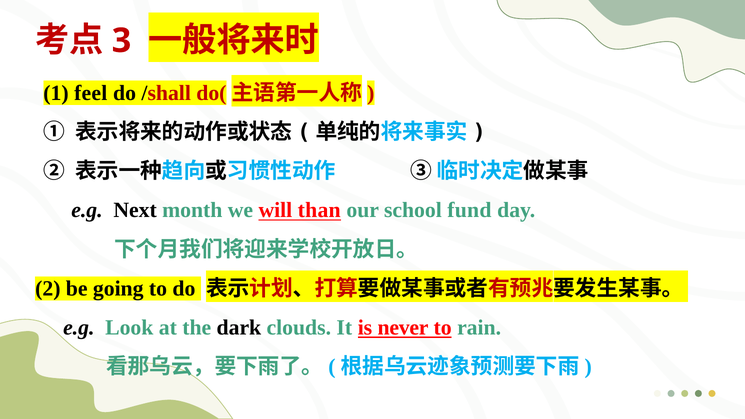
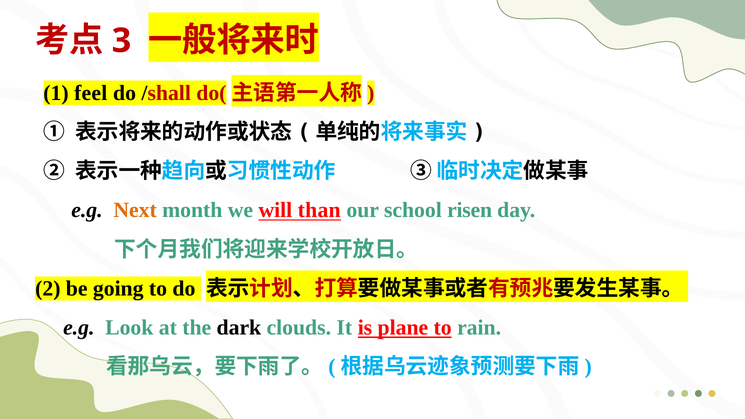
Next colour: black -> orange (135, 210)
fund: fund -> risen (470, 210)
never: never -> plane (403, 328)
